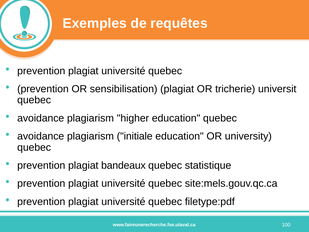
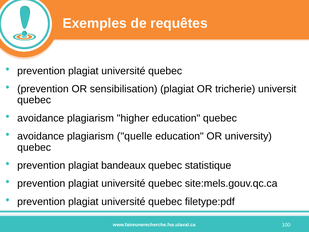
initiale: initiale -> quelle (135, 136)
